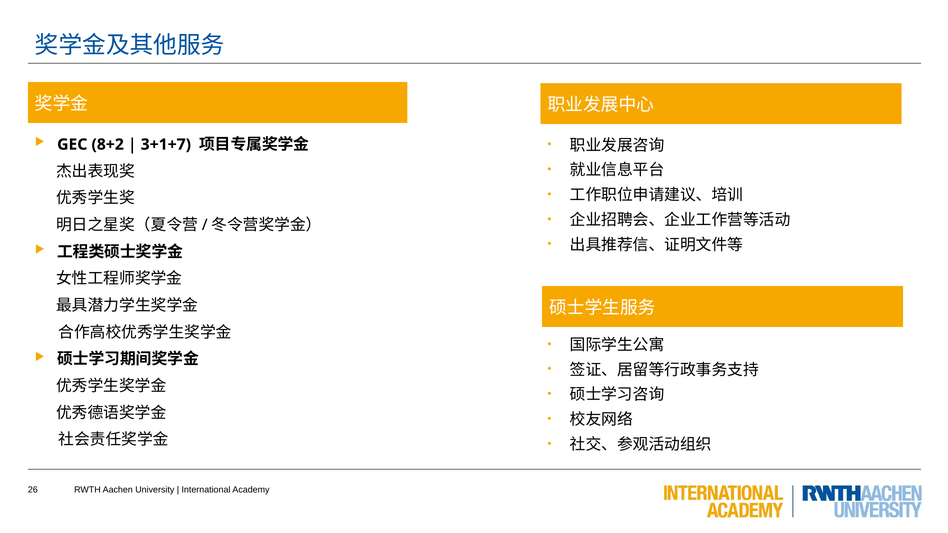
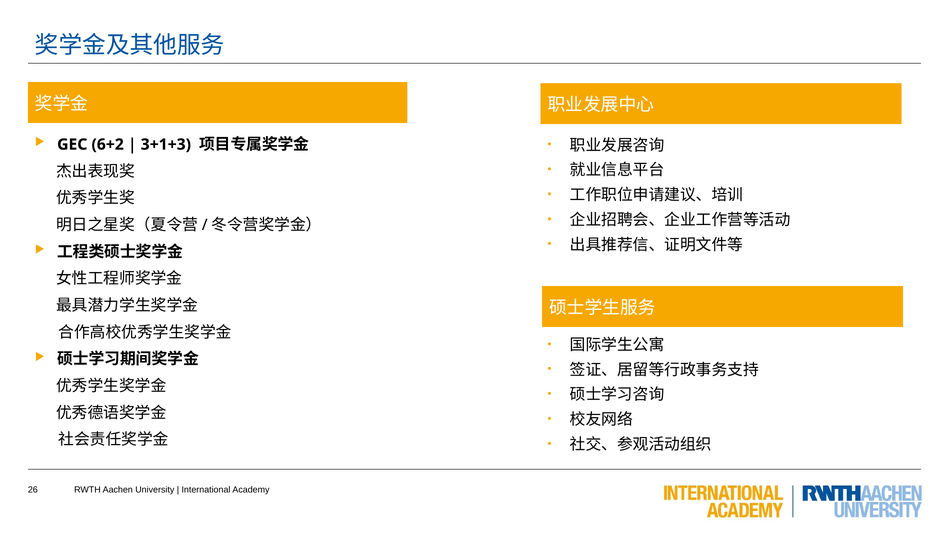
8+2: 8+2 -> 6+2 (108, 145)
3+1+7: 3+1+7 -> 3+1+3 (166, 145)
